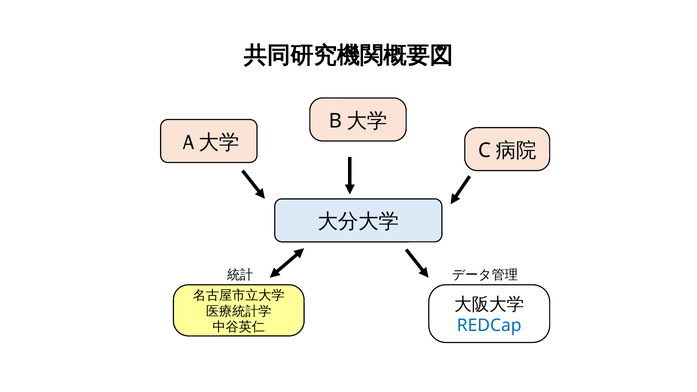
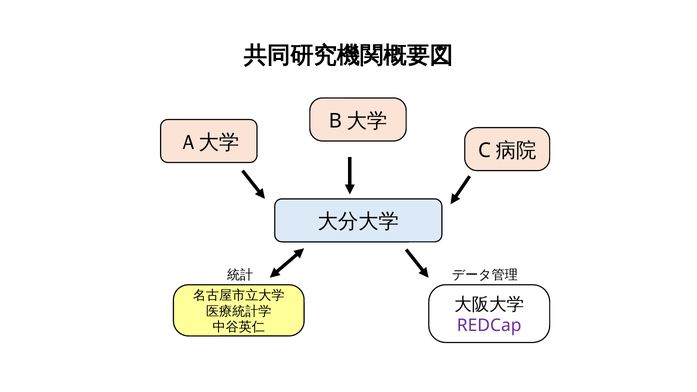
REDCap colour: blue -> purple (489, 325)
